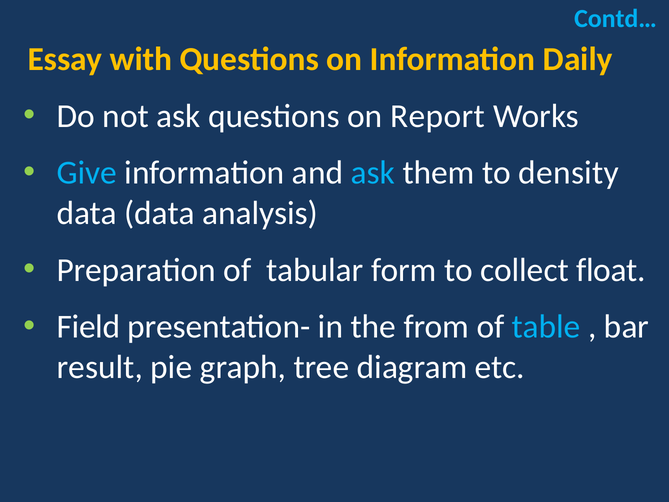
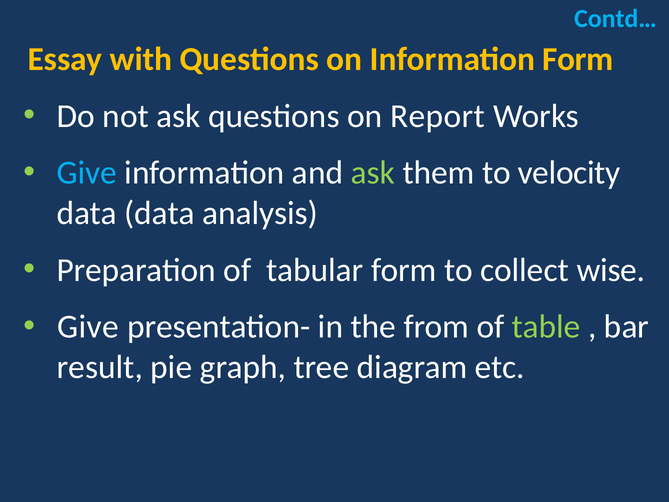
Information Daily: Daily -> Form (578, 59)
ask colour: light blue -> light green (373, 173)
density: density -> velocity (569, 173)
float: float -> wise (611, 270)
Field: Field -> Give (88, 327)
table colour: light blue -> light green (546, 327)
